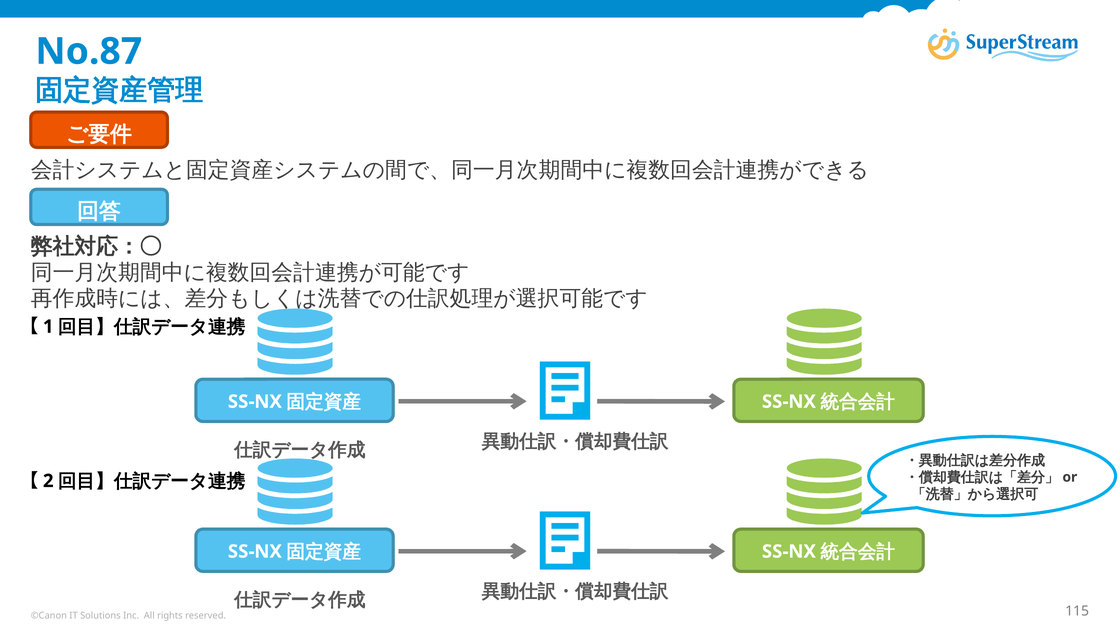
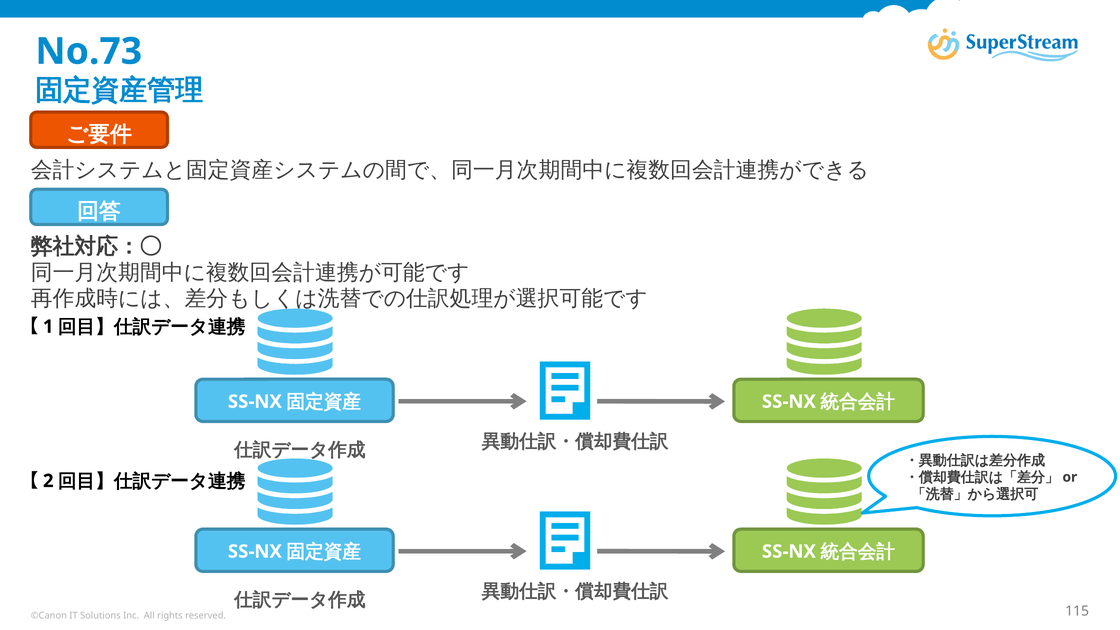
No.87: No.87 -> No.73 (89, 51)
